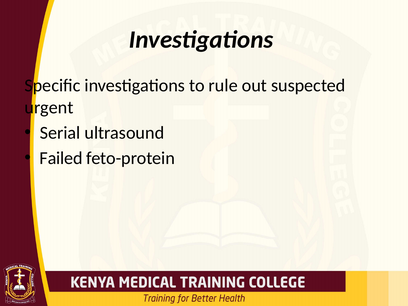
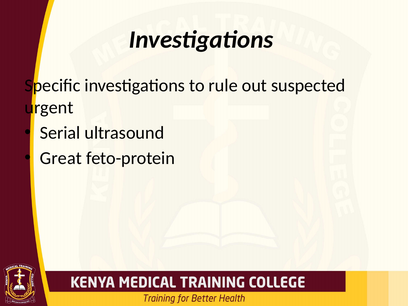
Failed: Failed -> Great (61, 158)
